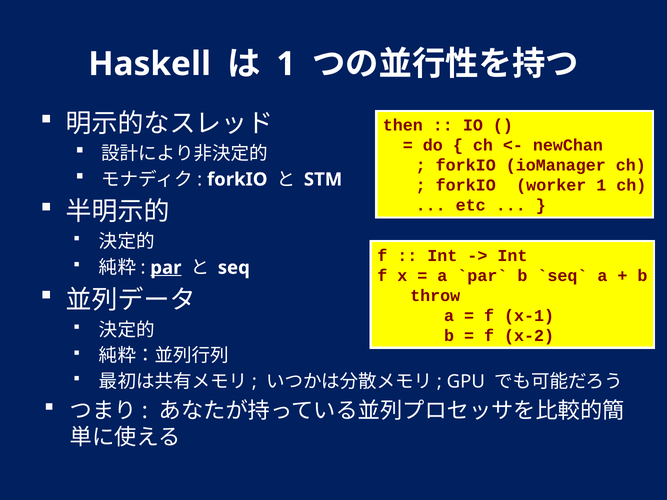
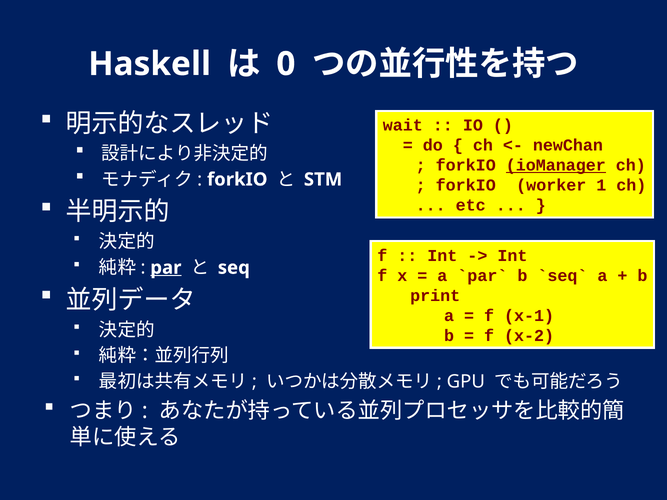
1: 1 -> 0 (286, 64)
then: then -> wait (403, 125)
ioManager underline: none -> present (556, 166)
throw: throw -> print (435, 296)
